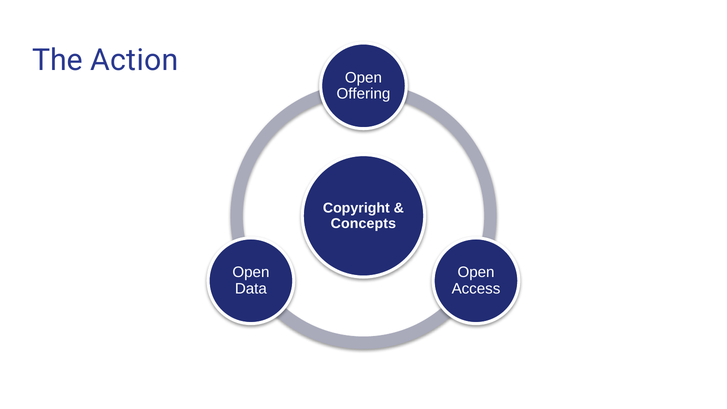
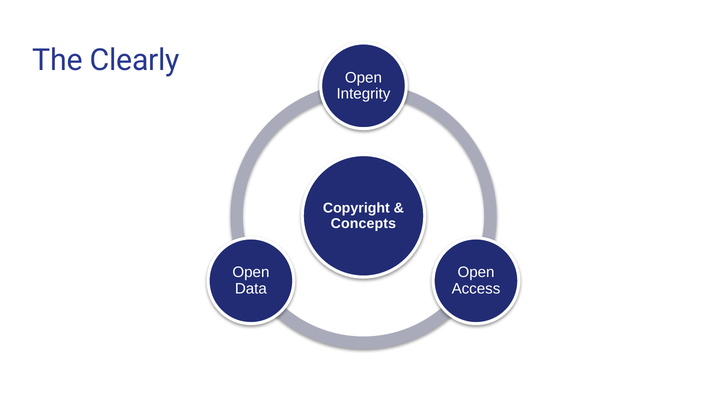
Action: Action -> Clearly (135, 60)
Offering: Offering -> Integrity (363, 94)
